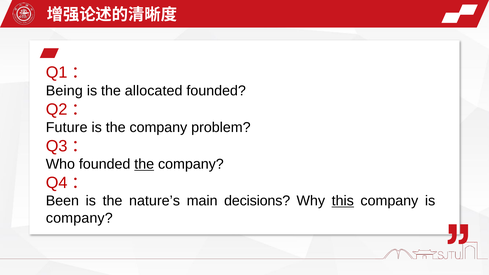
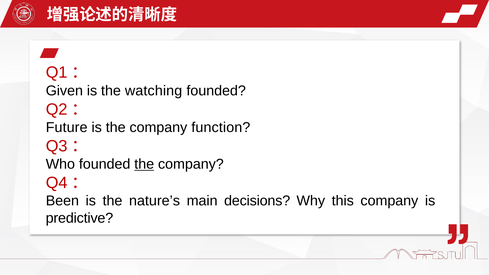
Being: Being -> Given (64, 91)
allocated: allocated -> watching (154, 91)
problem: problem -> function (221, 128)
this underline: present -> none (343, 201)
company: company -> predictive (79, 218)
